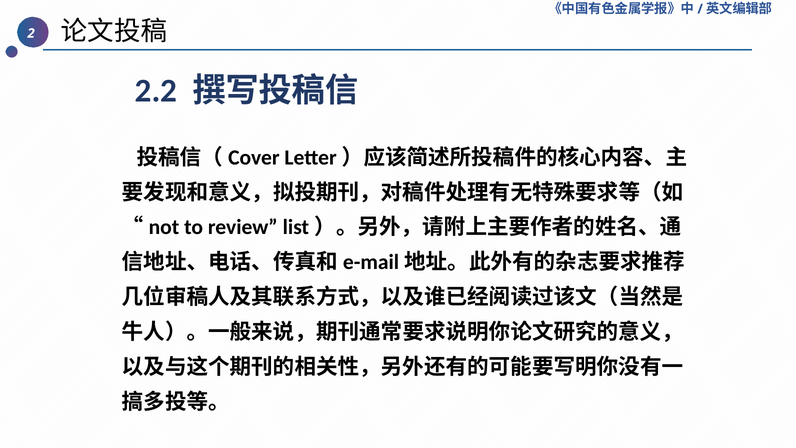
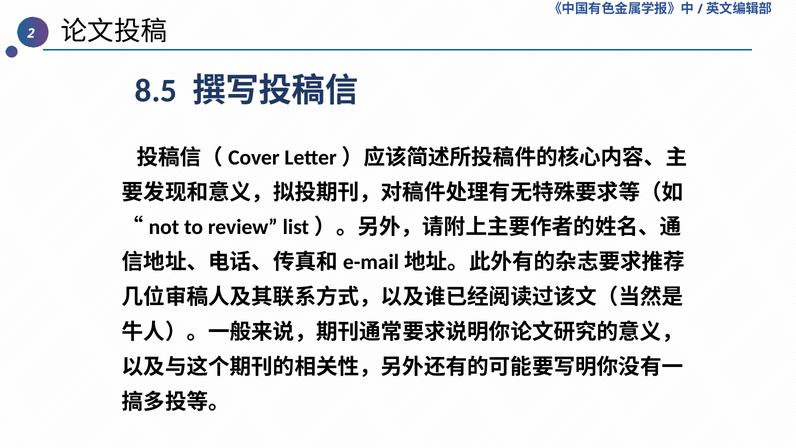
2.2: 2.2 -> 8.5 (156, 91)
